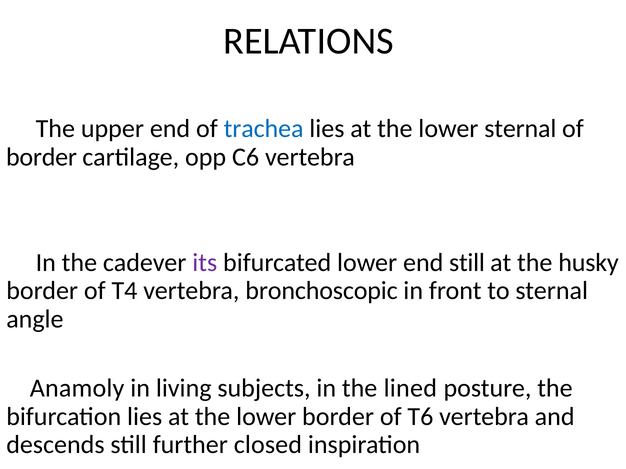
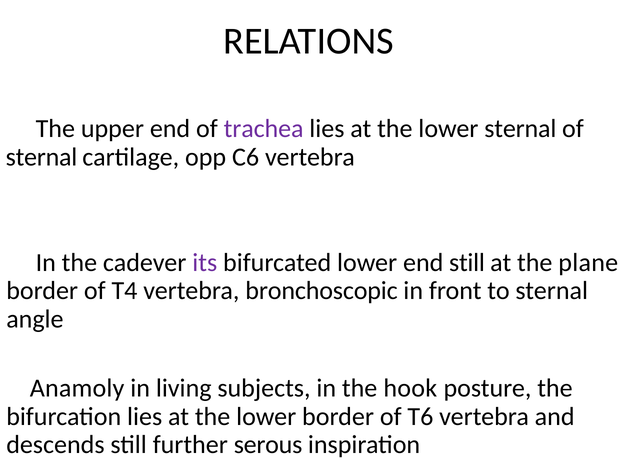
trachea colour: blue -> purple (264, 129)
border: border -> sternal (42, 157)
husky: husky -> plane (588, 263)
lined: lined -> hook (410, 389)
closed: closed -> serous (268, 445)
